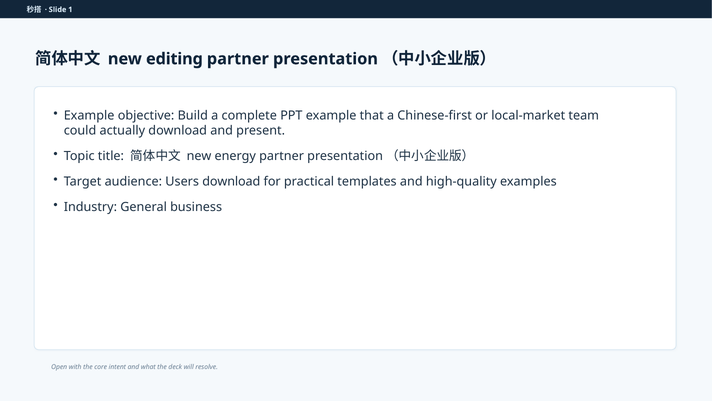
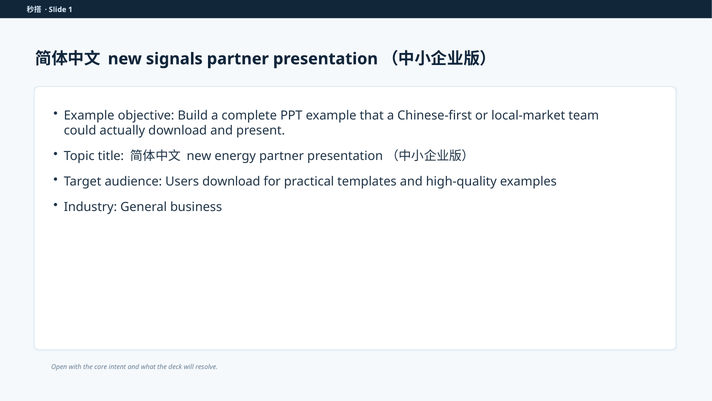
editing: editing -> signals (174, 59)
